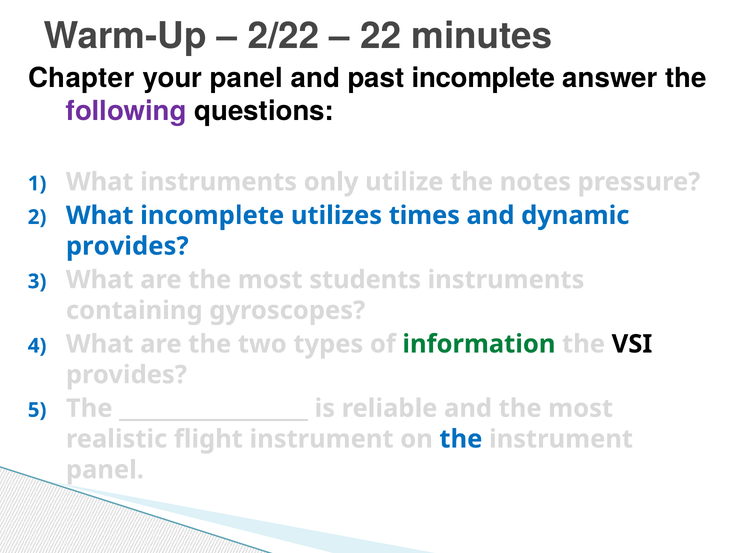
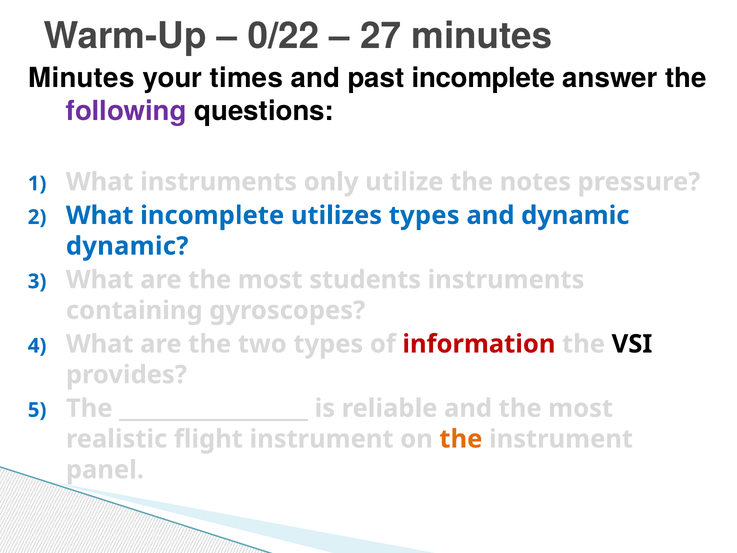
2/22: 2/22 -> 0/22 (283, 36)
22: 22 -> 27 (381, 36)
Chapter: Chapter -> Minutes (81, 78)
your panel: panel -> times (246, 78)
utilizes times: times -> types (424, 215)
provides: provides -> dynamic (127, 246)
information colour: green -> red (479, 344)
the colour: blue -> orange (461, 439)
